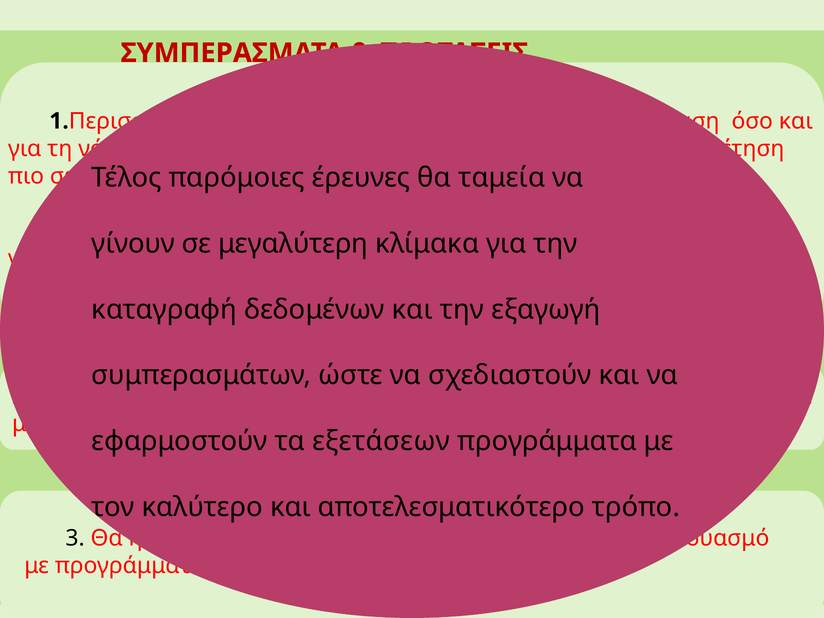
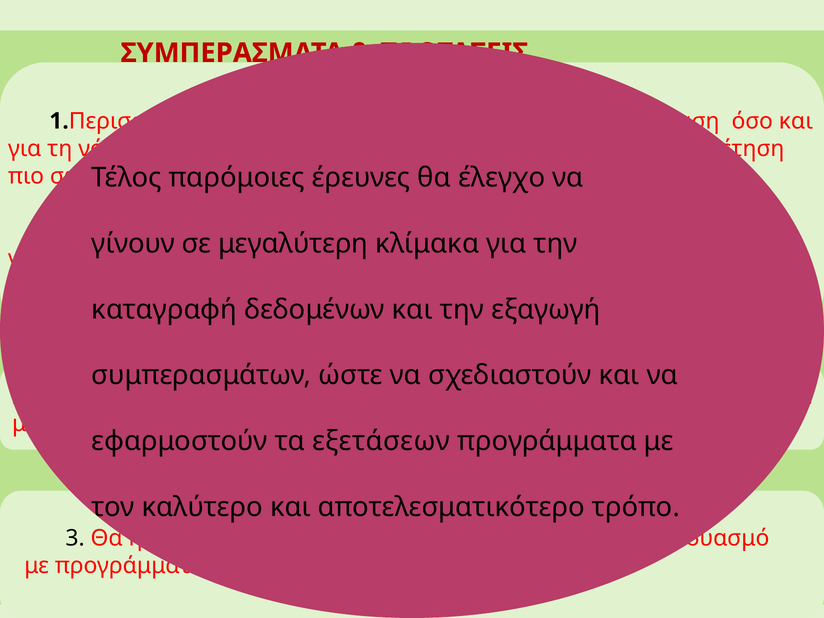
θα ταμεία: ταμεία -> έλεγχο (502, 178)
